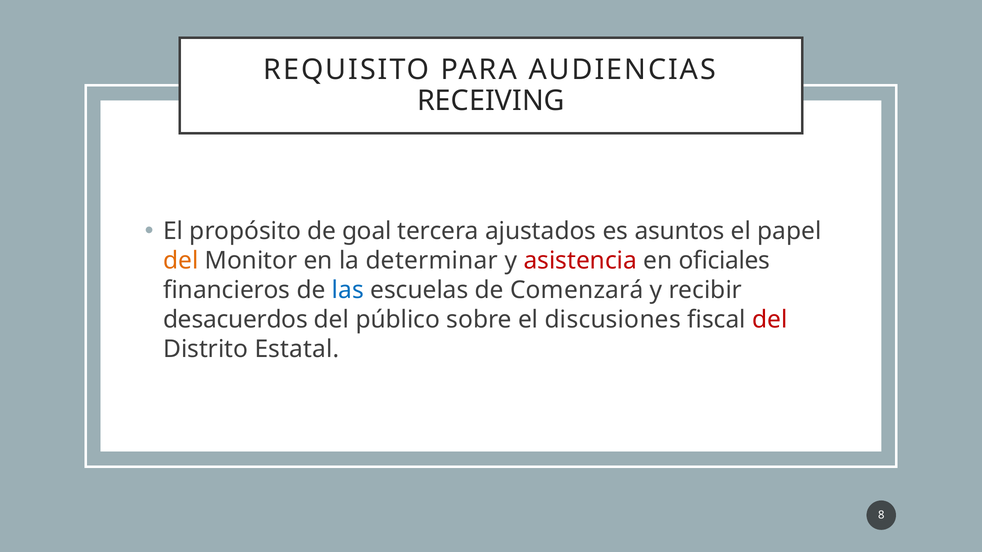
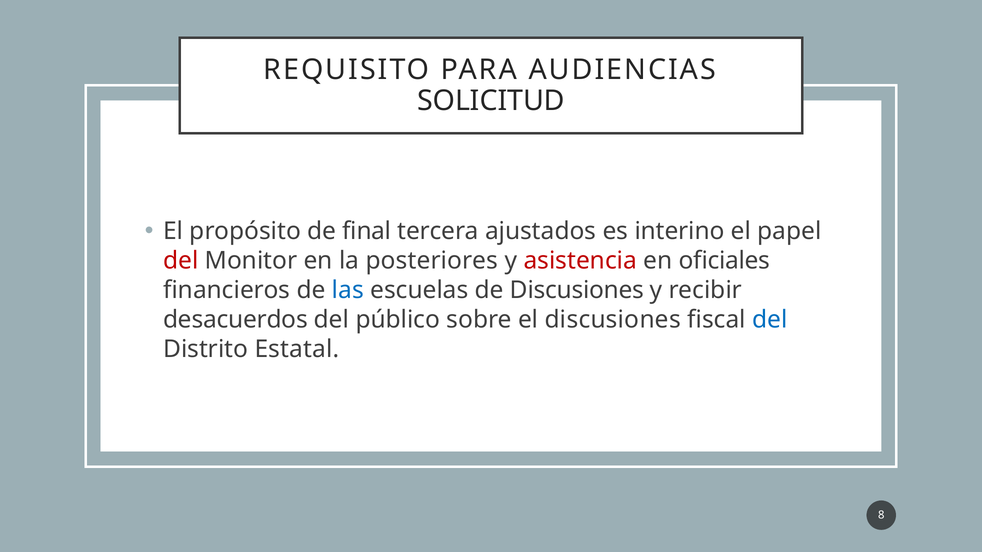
RECEIVING: RECEIVING -> SOLICITUD (491, 101)
goal: goal -> final (367, 231)
asuntos: asuntos -> interino (680, 231)
del colour: orange -> red (181, 261)
determinar: determinar -> posteriores (432, 261)
de Comenzará: Comenzará -> Discusiones (577, 290)
del colour: red -> blue (770, 320)
